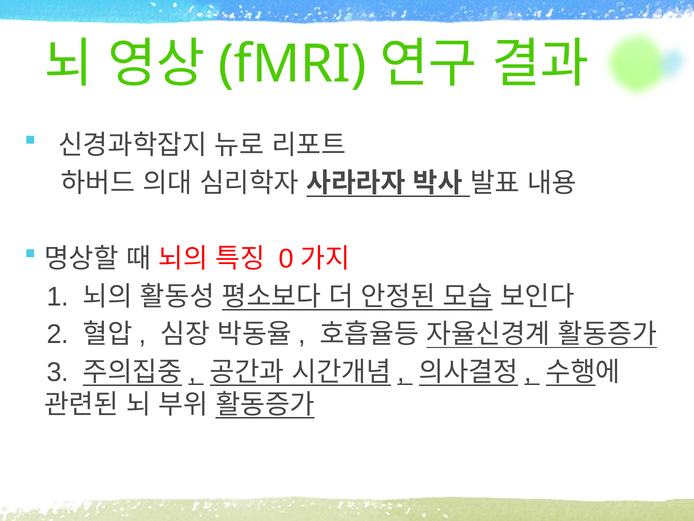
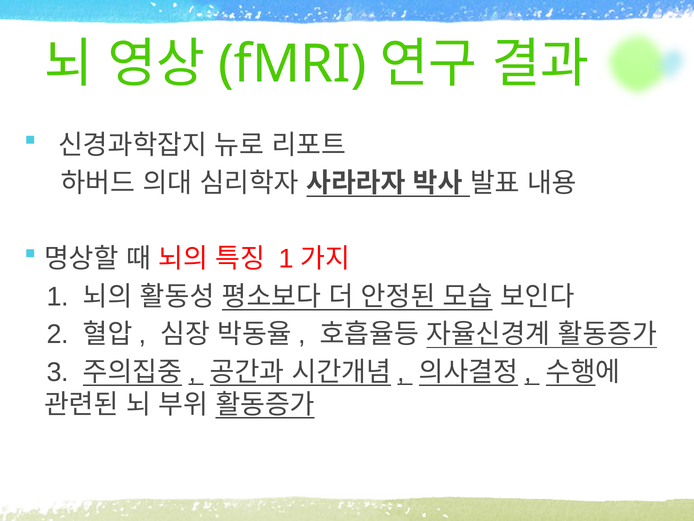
0: 0 -> 1 (286, 259)
